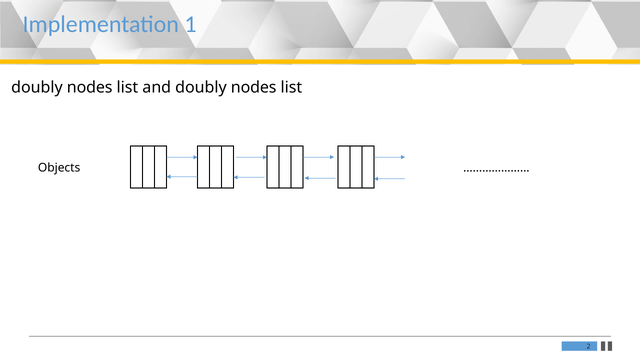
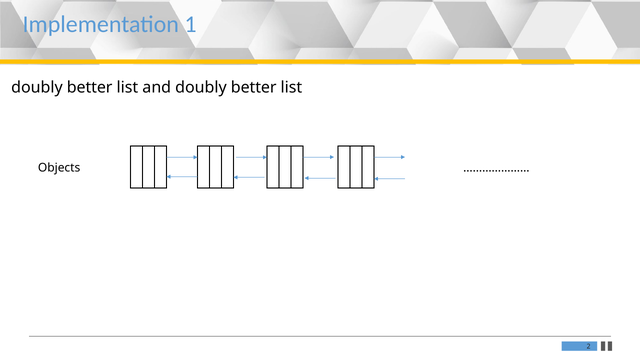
nodes: nodes -> better (90, 88)
and doubly nodes: nodes -> better (254, 88)
